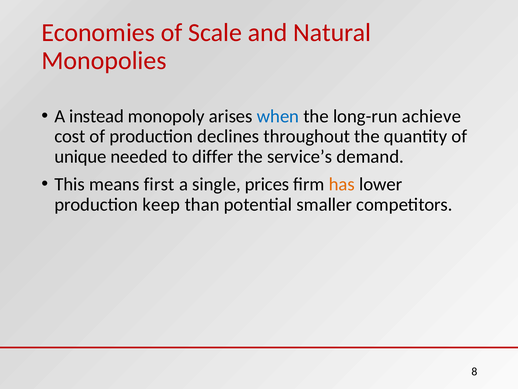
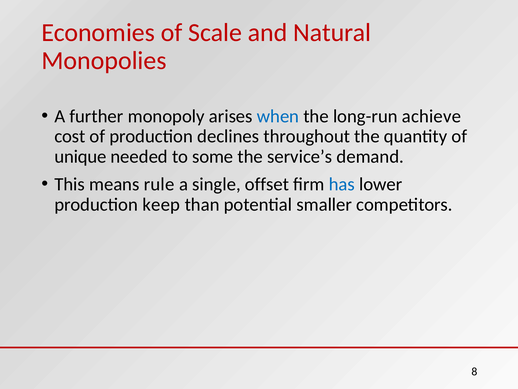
instead: instead -> further (96, 116)
differ: differ -> some (213, 157)
first: first -> rule (159, 184)
prices: prices -> offset (267, 184)
has colour: orange -> blue (342, 184)
